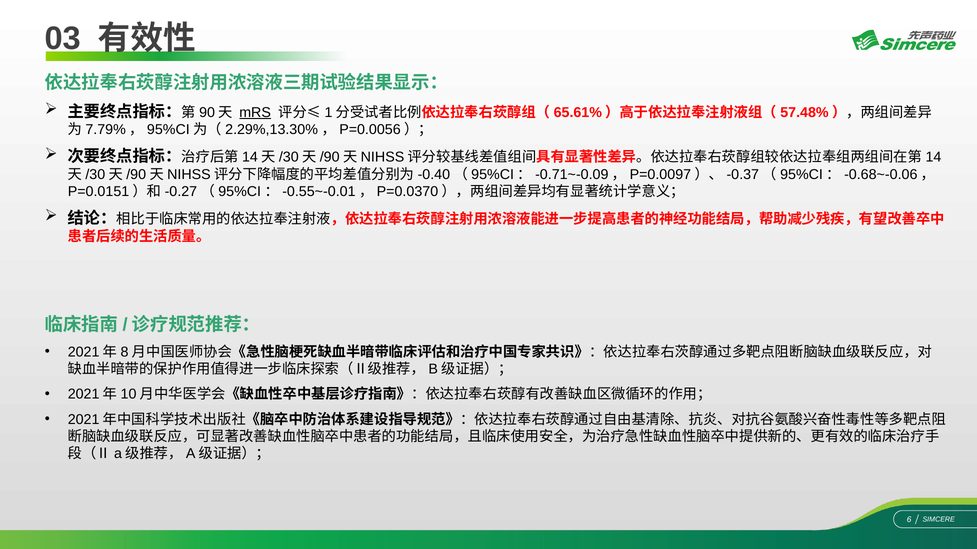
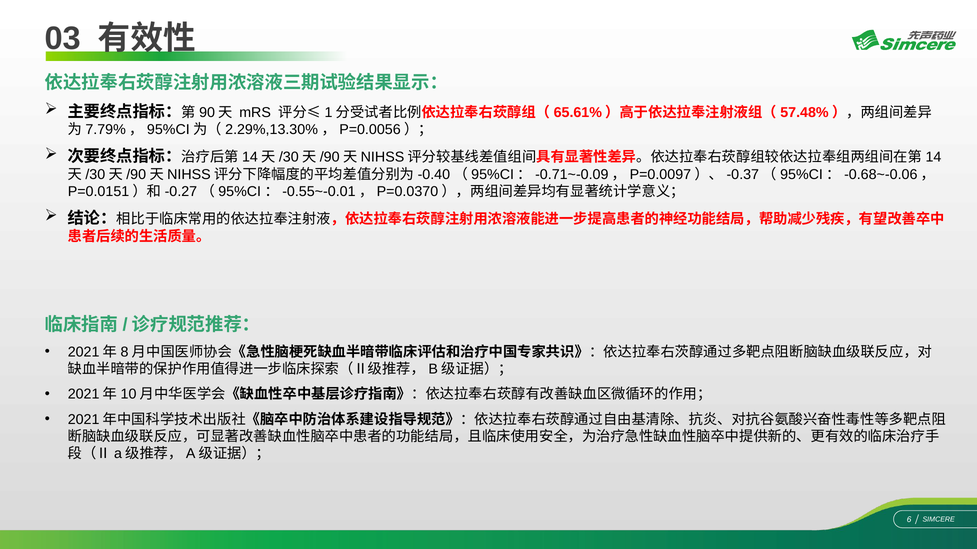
mRS underline: present -> none (255, 112)
